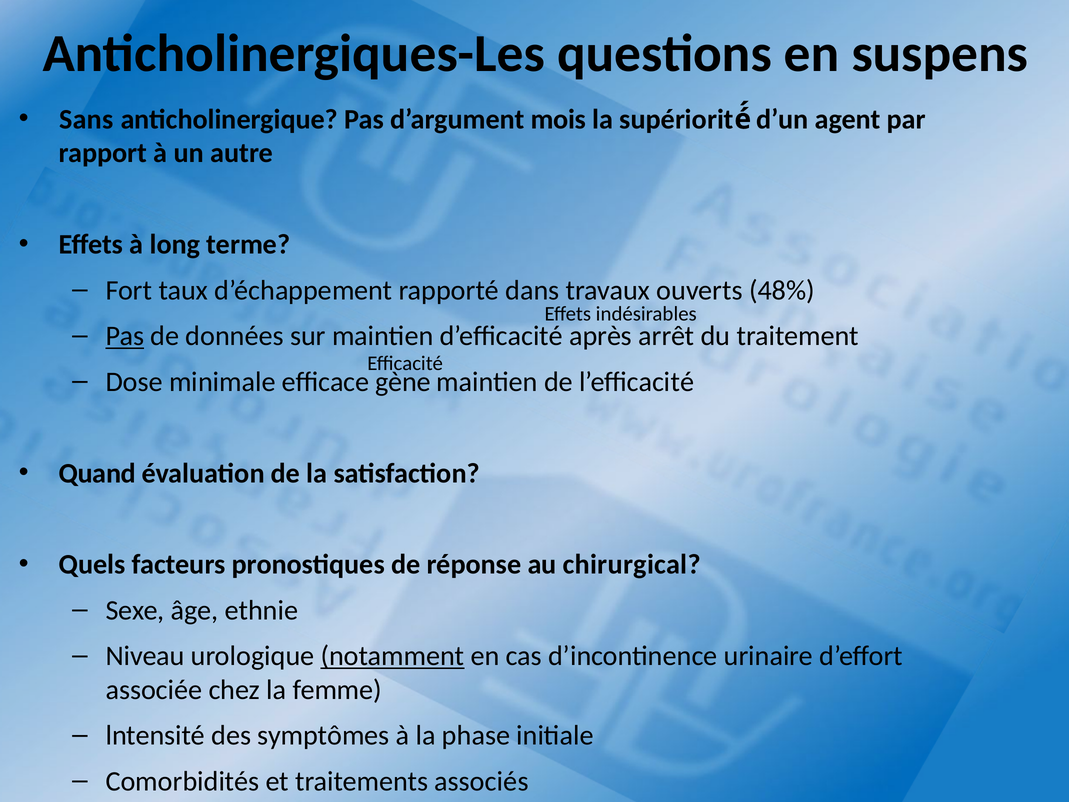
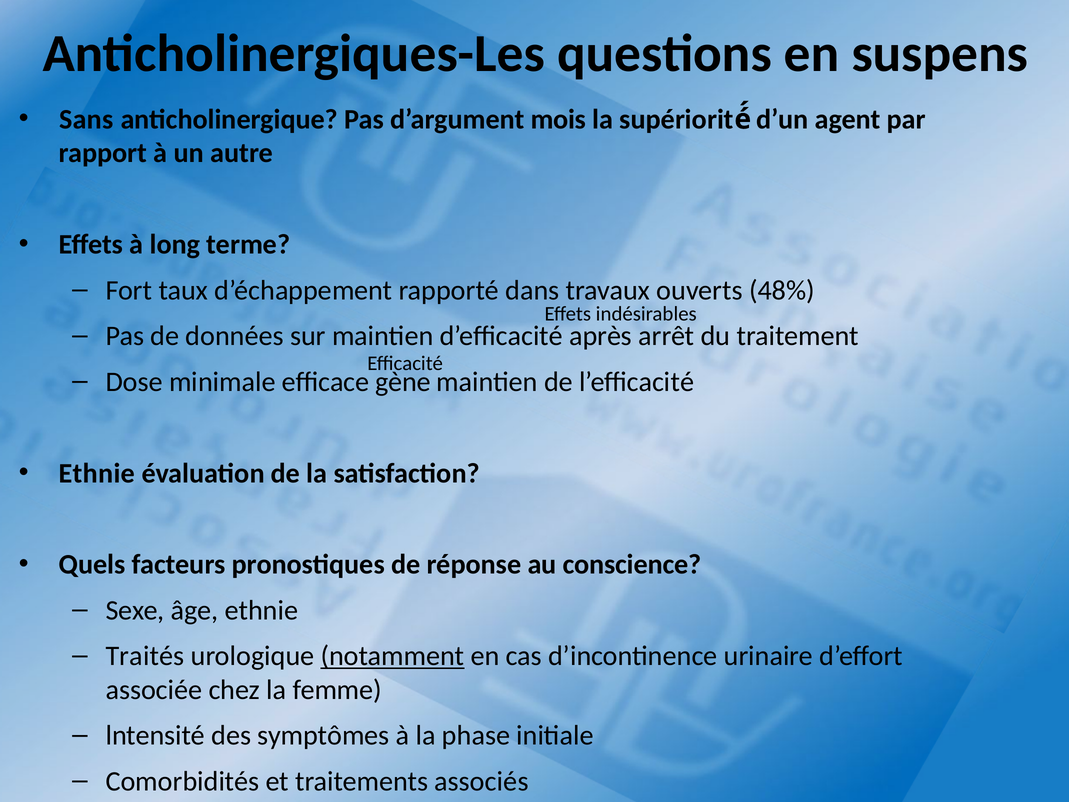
Pas underline: present -> none (125, 336)
Quand: Quand -> Ethnie (97, 473)
chirurgical: chirurgical -> conscience (632, 564)
Niveau: Niveau -> Traités (145, 656)
